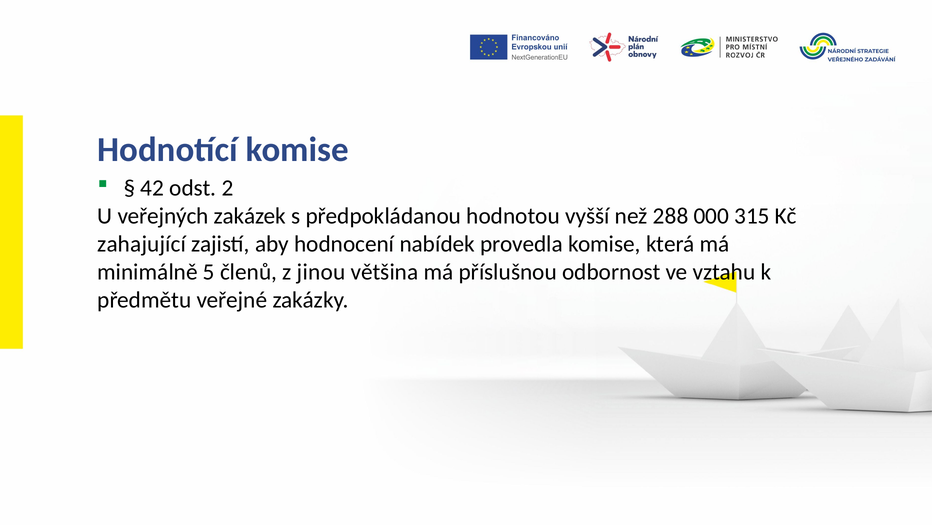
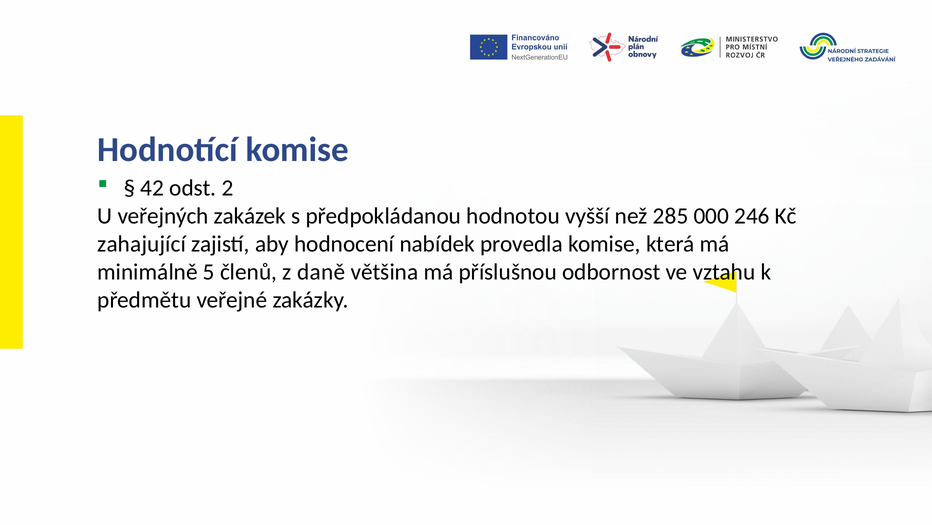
288: 288 -> 285 (671, 216)
315: 315 -> 246 (752, 216)
jinou: jinou -> daně (321, 272)
